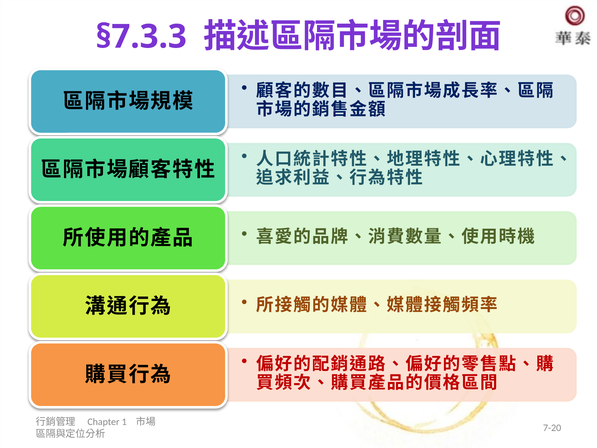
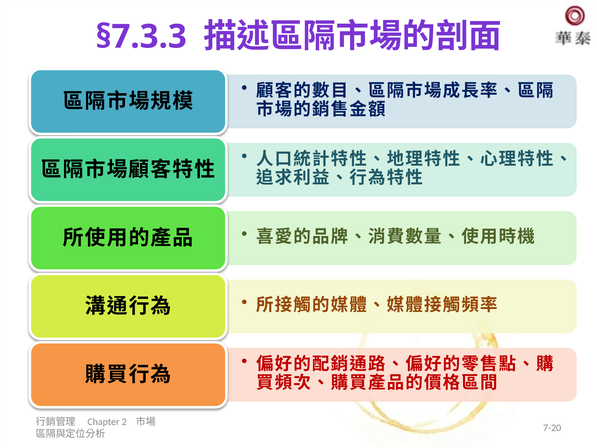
1: 1 -> 2 (124, 422)
